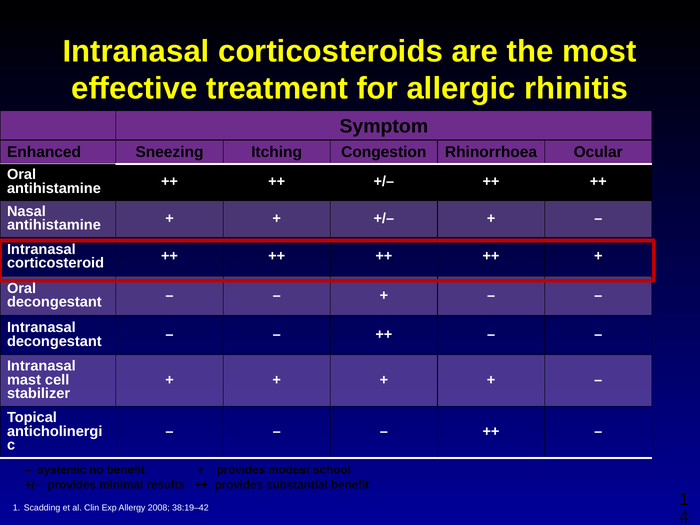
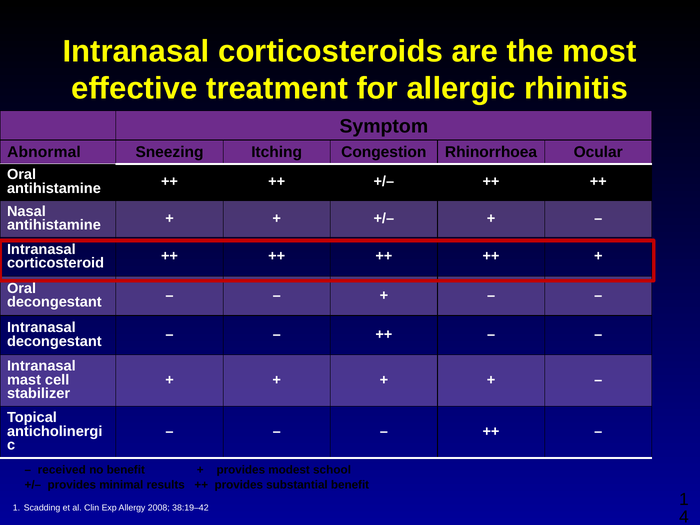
Enhanced: Enhanced -> Abnormal (44, 152)
systemic: systemic -> received (62, 470)
